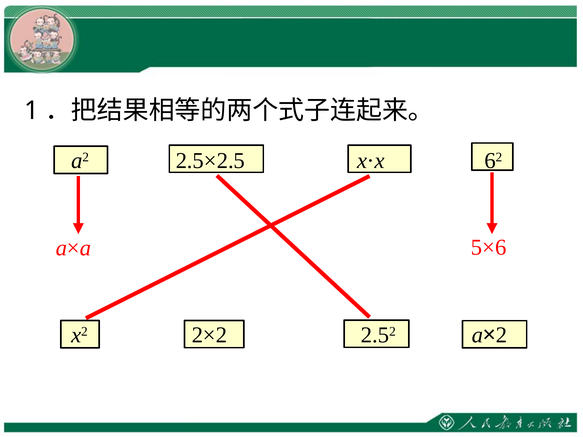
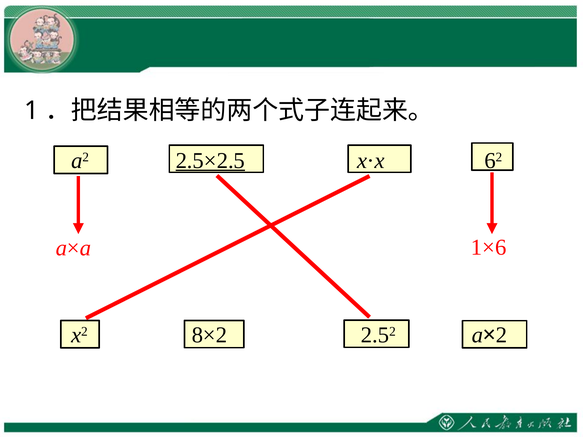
2.5×2.5 underline: none -> present (210, 161)
5×6: 5×6 -> 1×6 (489, 248)
2×2: 2×2 -> 8×2 (209, 335)
